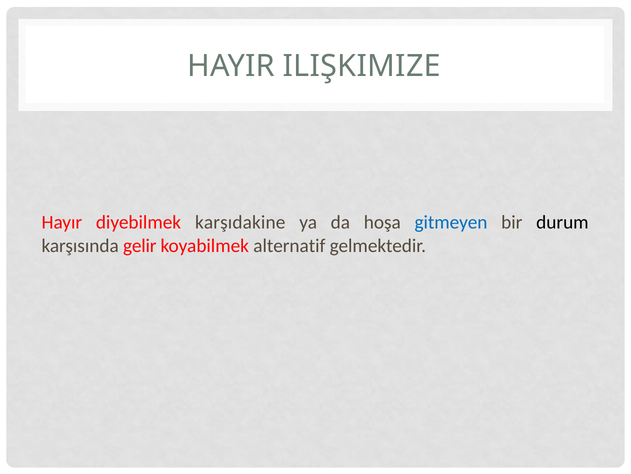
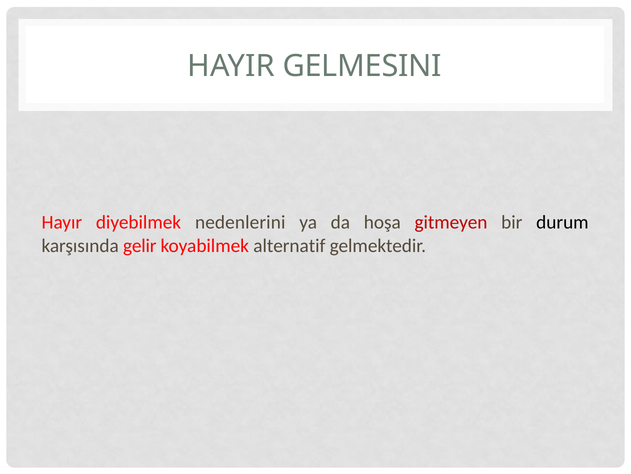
ILIŞKIMIZE: ILIŞKIMIZE -> GELMESINI (362, 66)
karşıdakine: karşıdakine -> nedenlerini (240, 222)
gitmeyen colour: blue -> red (451, 222)
